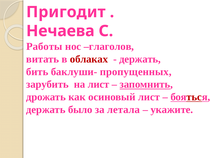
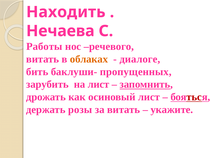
Пригодит: Пригодит -> Находить (66, 12)
глаголов: глаголов -> речевого (109, 46)
облаках colour: red -> orange (89, 59)
держать: держать -> диалоге (140, 59)
было: было -> розы (80, 110)
за летала: летала -> витать (124, 110)
